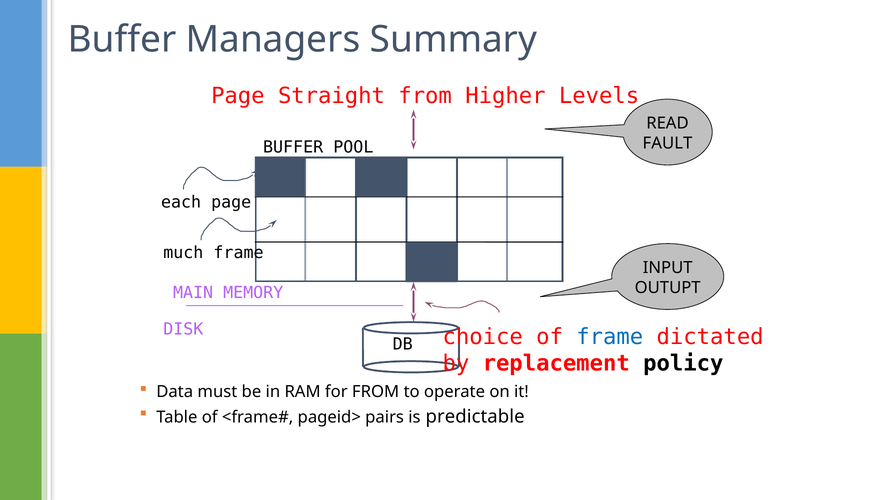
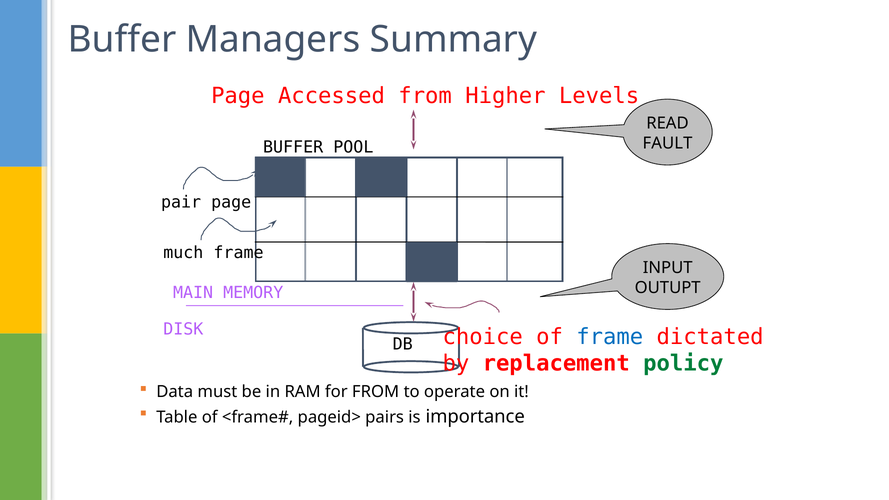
Straight: Straight -> Accessed (331, 96)
each: each -> pair (181, 202)
policy colour: black -> green (683, 363)
predictable: predictable -> importance (475, 416)
